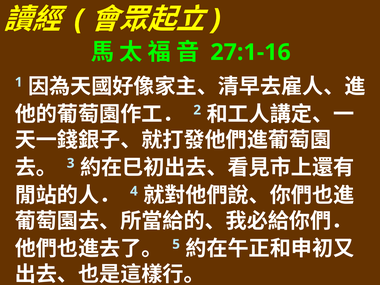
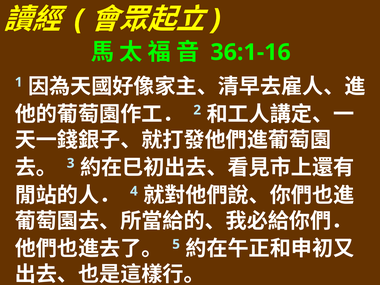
27:1-16: 27:1-16 -> 36:1-16 (251, 52)
